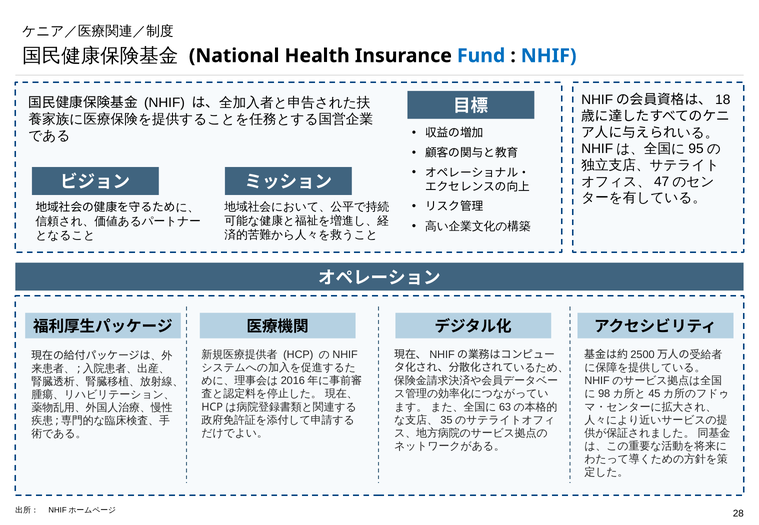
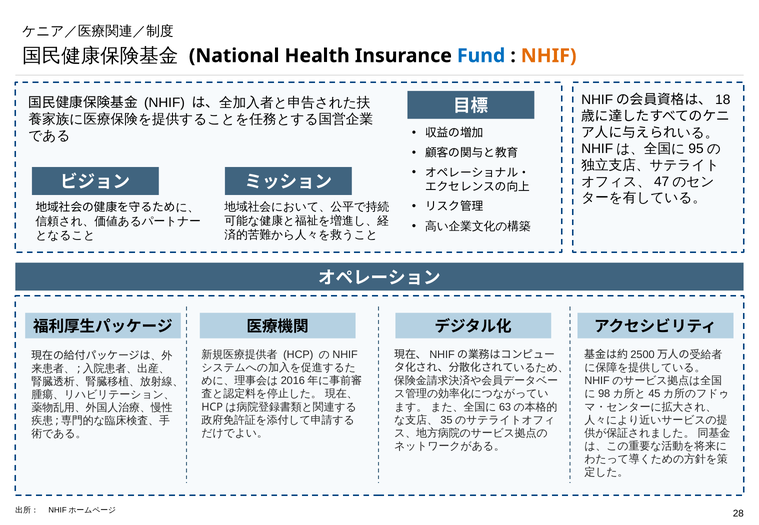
NHIF colour: blue -> orange (549, 56)
